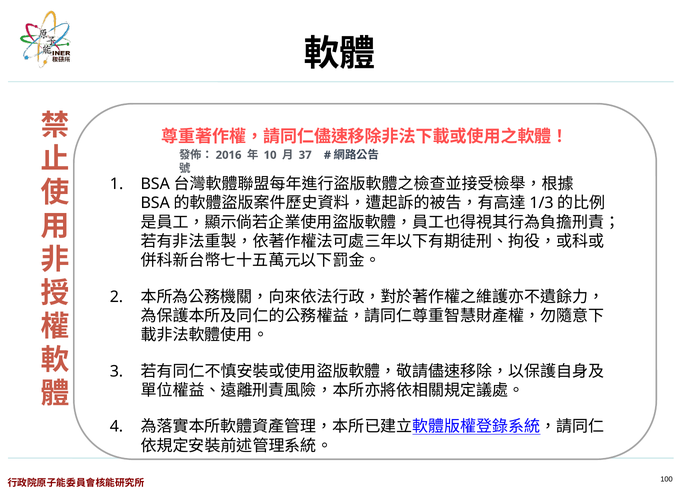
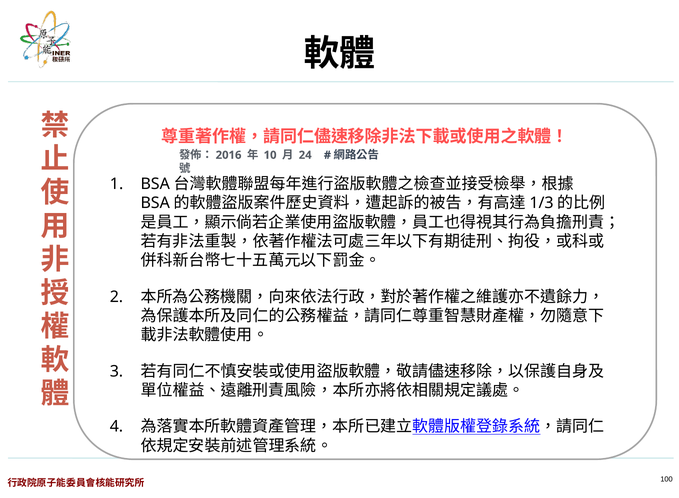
37: 37 -> 24 (305, 155)
